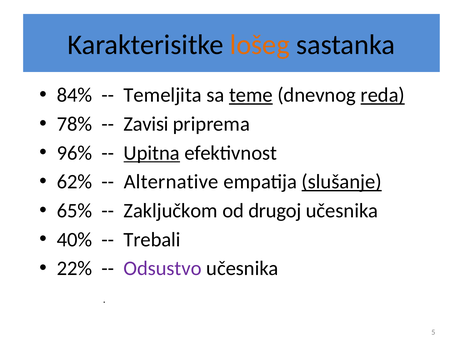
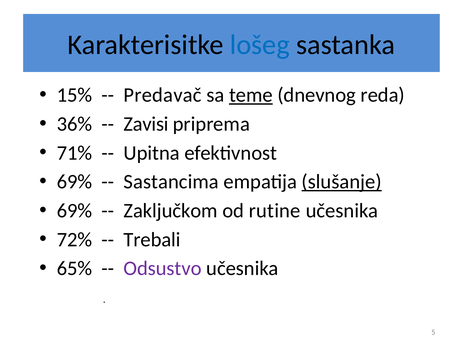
lošeg colour: orange -> blue (260, 45)
84%: 84% -> 15% (74, 95)
Temeljita: Temeljita -> Predavač (163, 95)
reda underline: present -> none (383, 95)
78%: 78% -> 36% (74, 124)
96%: 96% -> 71% (74, 153)
Upitna underline: present -> none (152, 153)
62%: 62% -> 69% (74, 181)
Alternative: Alternative -> Sastancima (171, 181)
65%: 65% -> 69% (74, 210)
drugoj: drugoj -> rutine (275, 210)
40%: 40% -> 72% (74, 239)
22%: 22% -> 65% (74, 268)
